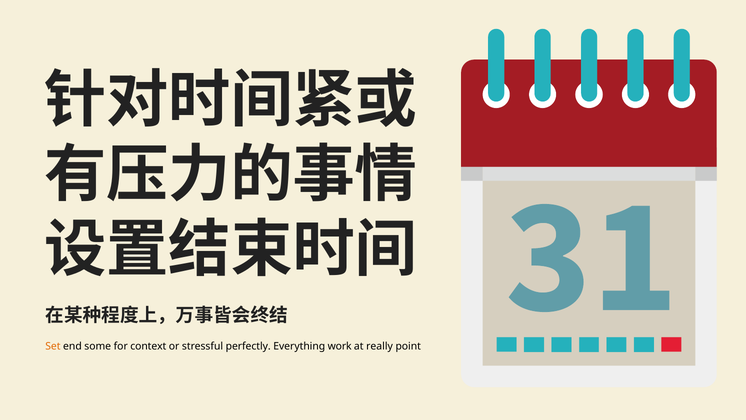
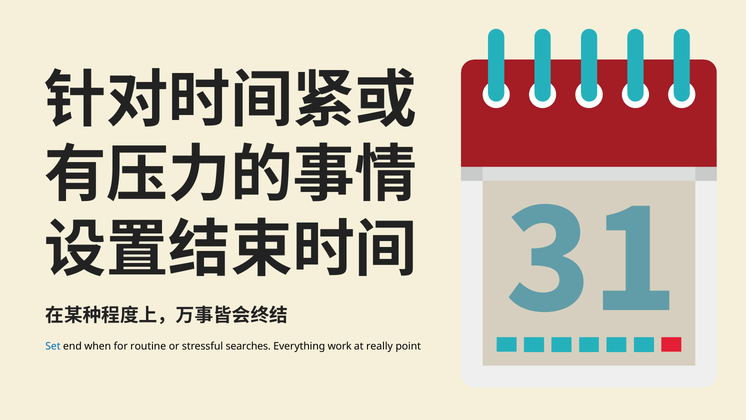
Set colour: orange -> blue (53, 346)
some: some -> when (98, 346)
context: context -> routine (148, 346)
perfectly: perfectly -> searches (248, 346)
